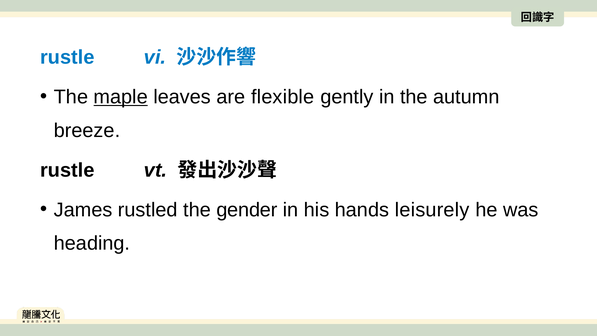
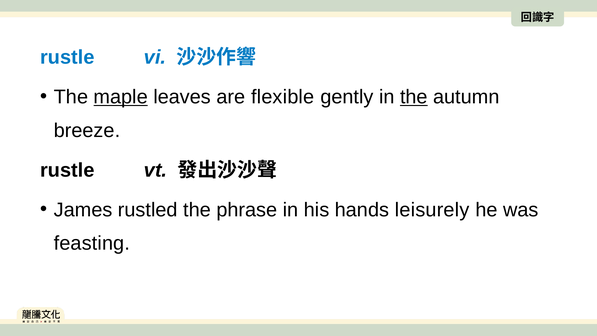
the underline: none -> present (414, 97)
gender: gender -> phrase (247, 210)
heading: heading -> feasting (92, 243)
